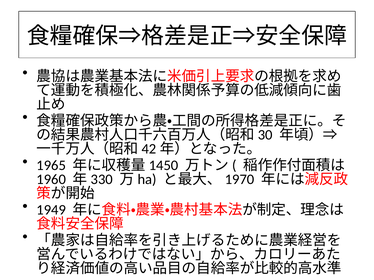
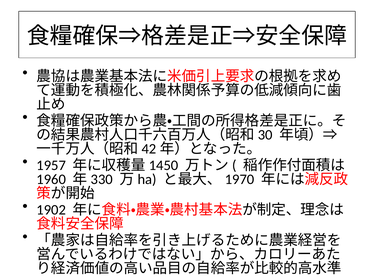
1965: 1965 -> 1957 (51, 166)
1949: 1949 -> 1902 (51, 210)
